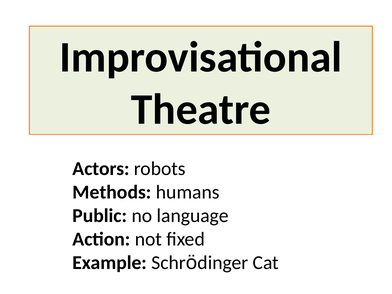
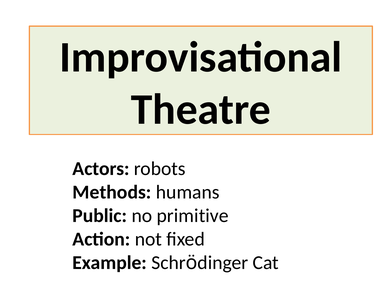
language: language -> primitive (193, 216)
